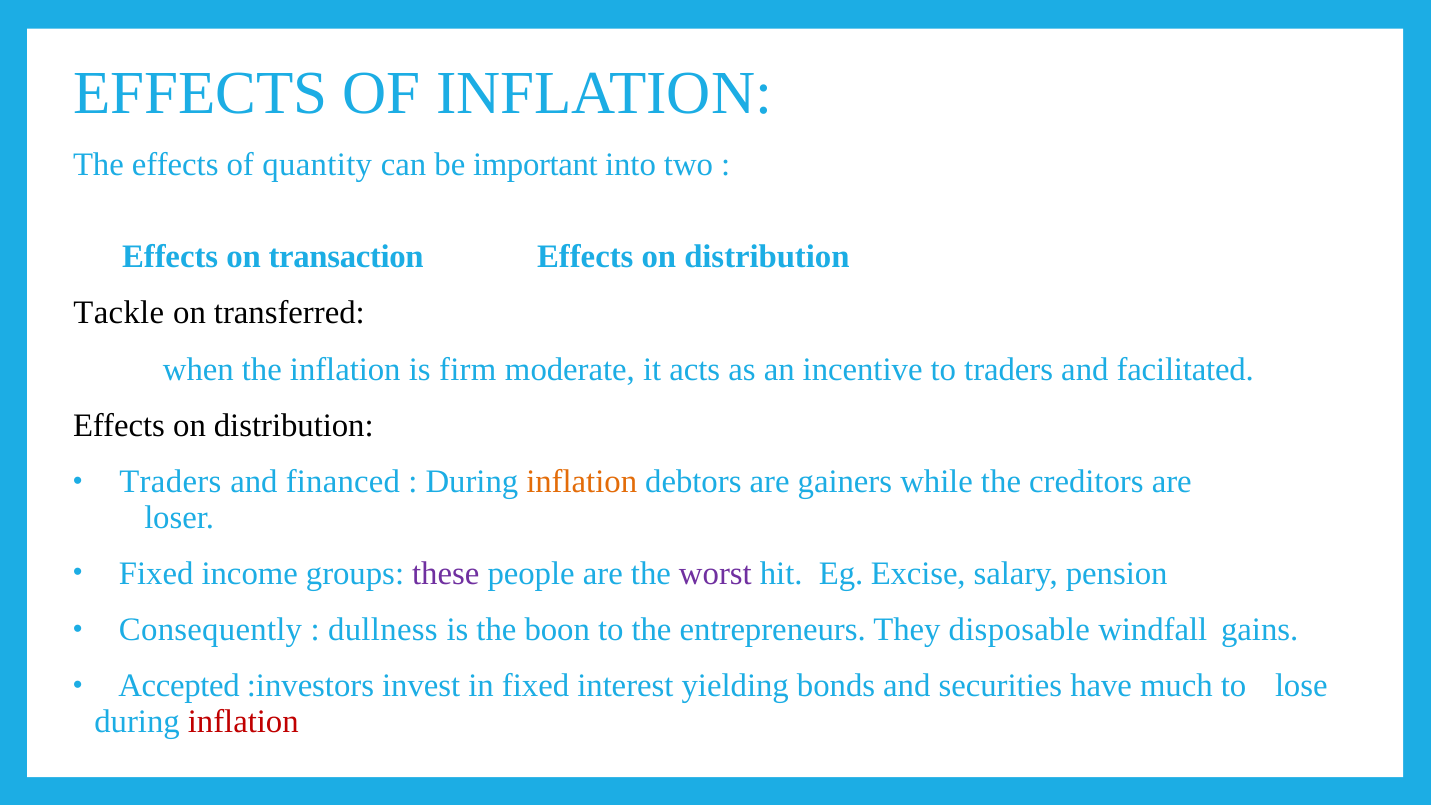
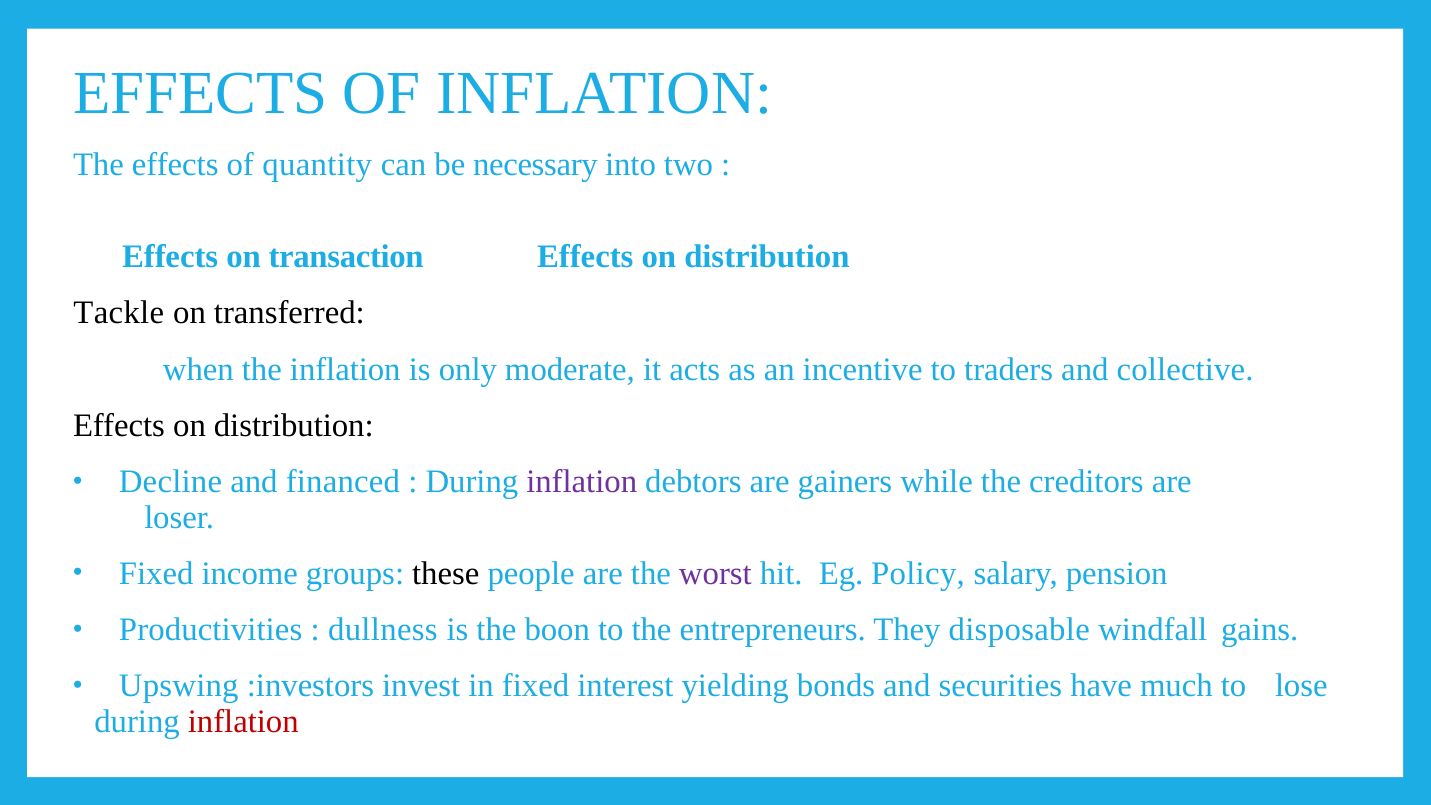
important: important -> necessary (535, 165)
firm: firm -> only (468, 369)
facilitated: facilitated -> collective (1185, 369)
Traders: Traders -> Decline (170, 482)
inflation colour: orange -> purple (582, 482)
these colour: purple -> black (446, 574)
Excise: Excise -> Policy (918, 574)
Consequently: Consequently -> Productivities (211, 630)
Accepted: Accepted -> Upswing (179, 686)
